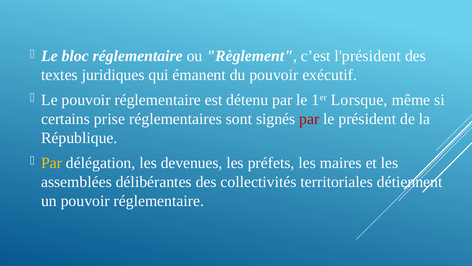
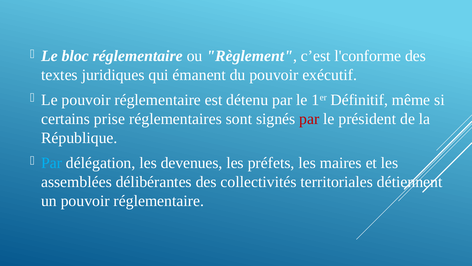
l'président: l'président -> l'conforme (368, 56)
Lorsque: Lorsque -> Définitif (359, 100)
Par colour: yellow -> light blue (52, 163)
